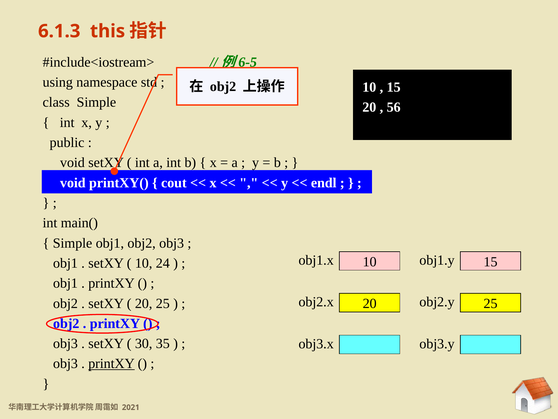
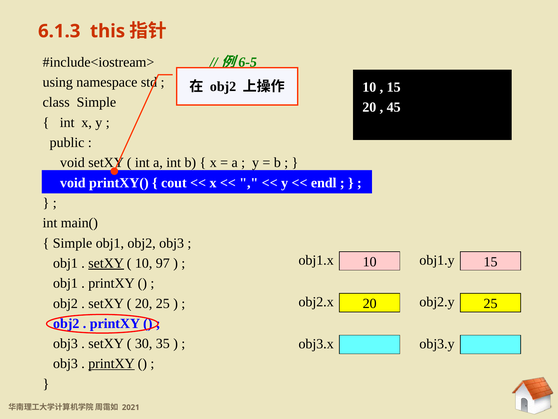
56: 56 -> 45 (394, 107)
setXY underline: none -> present (106, 263)
24: 24 -> 97 (163, 263)
